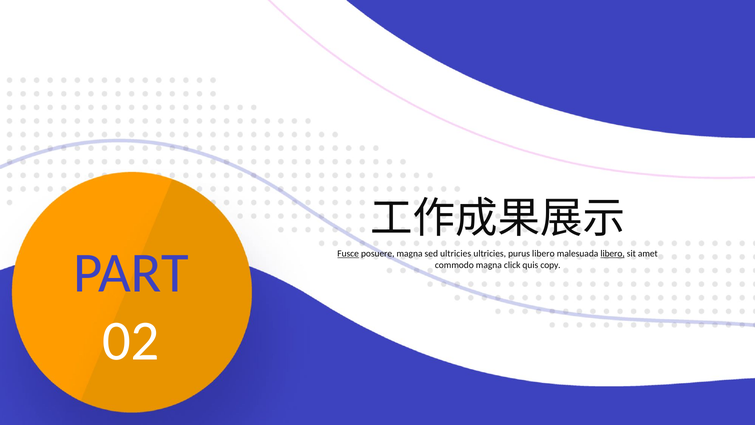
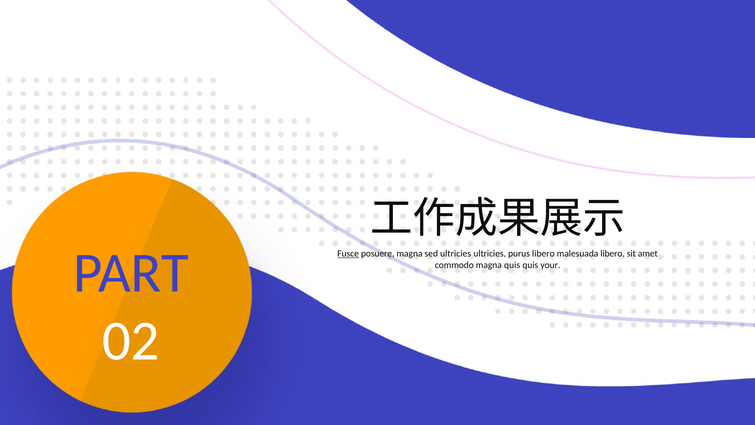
libero underline: present -> none (613, 254)
magna click: click -> quis (512, 265)
copy: copy -> your (550, 265)
